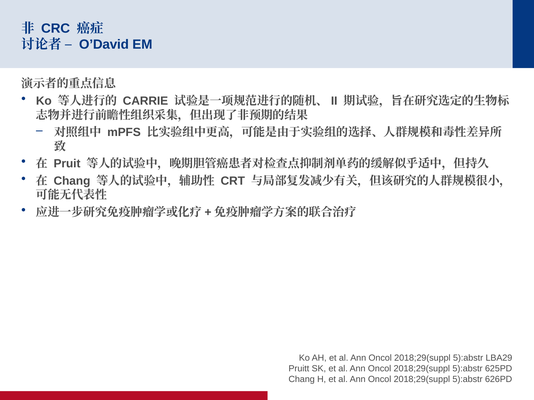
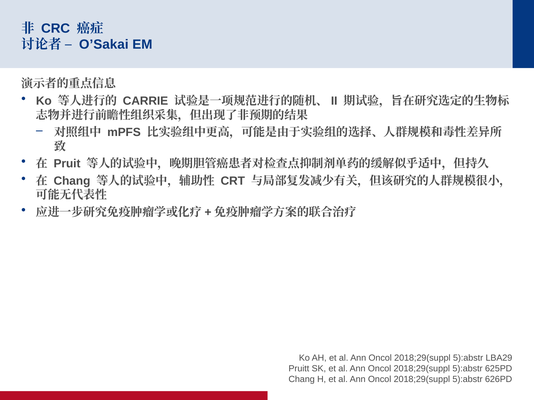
O’David: O’David -> O’Sakai (104, 44)
